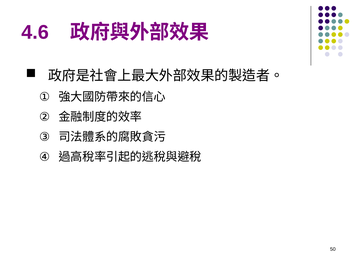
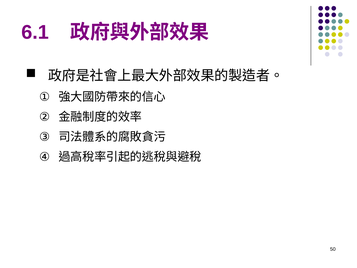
4.6: 4.6 -> 6.1 (35, 32)
